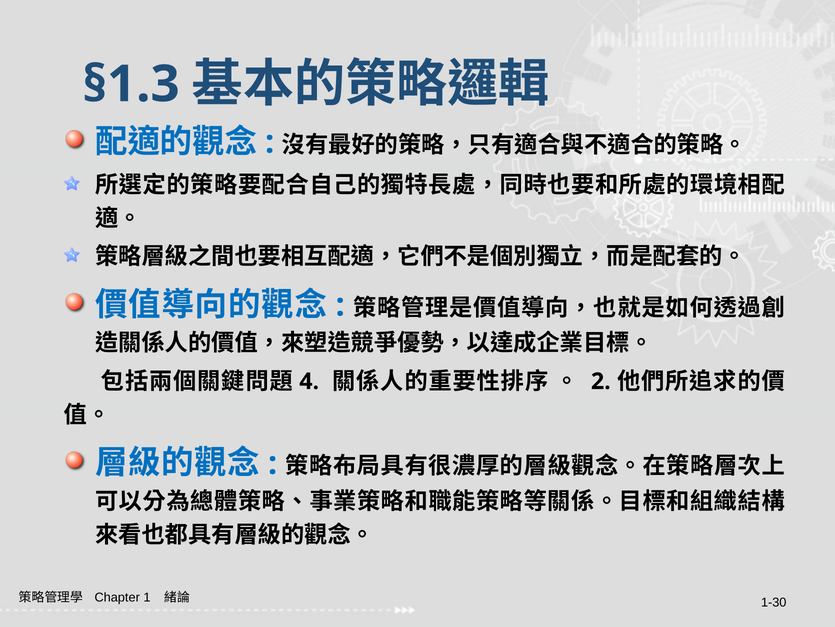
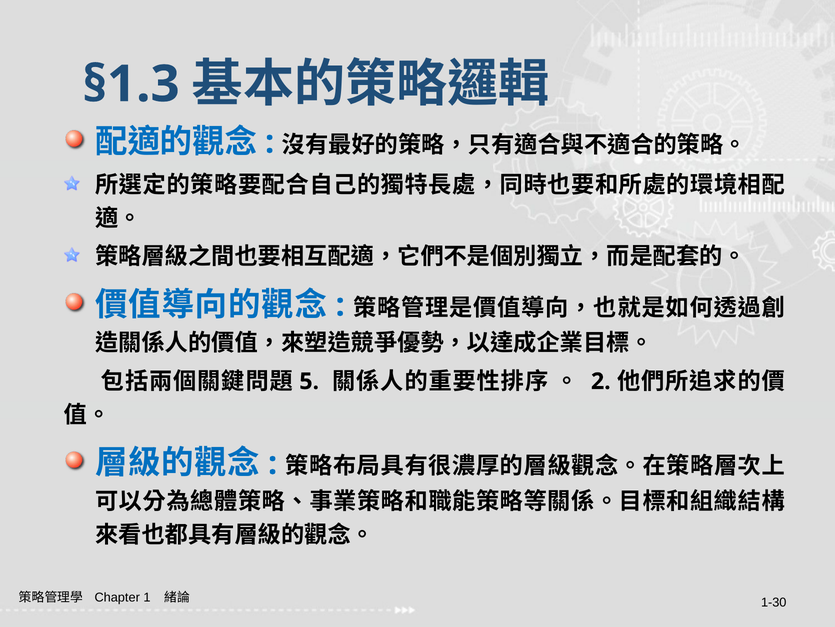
4: 4 -> 5 (309, 381)
